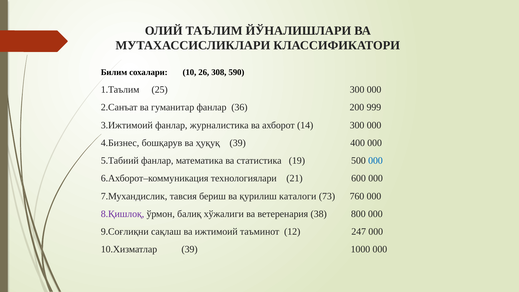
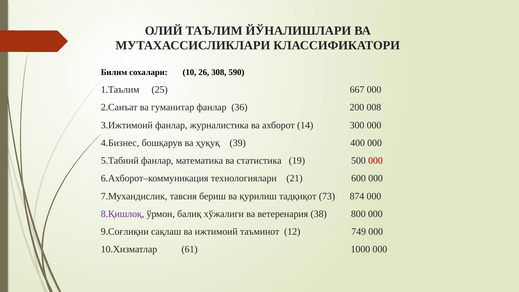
25 300: 300 -> 667 (357, 90)
999: 999 -> 008 (374, 107)
000 colour: blue -> red (375, 161)
каталоги: каталоги -> тадқиқот (298, 196)
760: 760 -> 874 (357, 196)
247: 247 -> 749 (359, 232)
10.Хизматлар 39: 39 -> 61 (190, 249)
